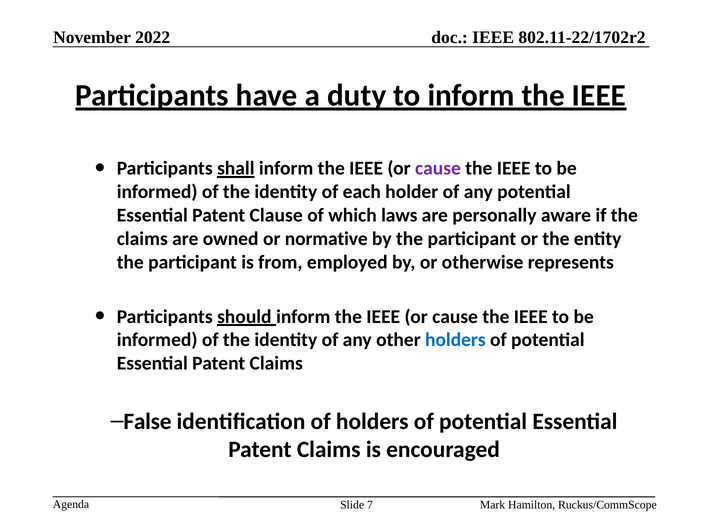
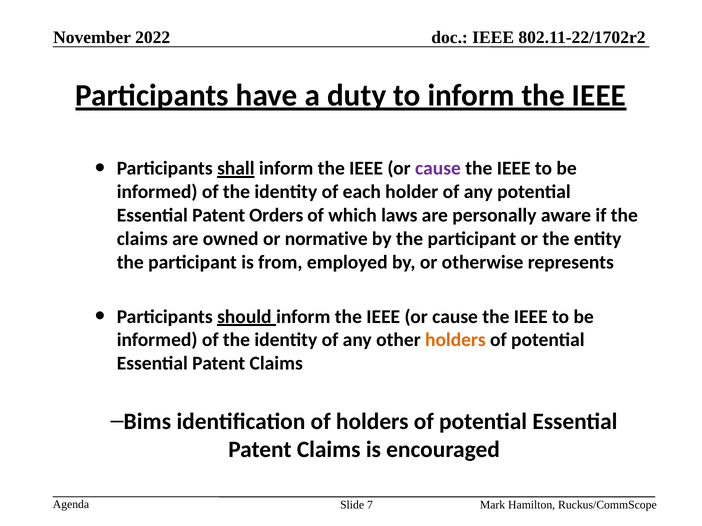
Clause: Clause -> Orders (276, 216)
holders colour: blue -> orange (455, 340)
False: False -> Bims (147, 422)
